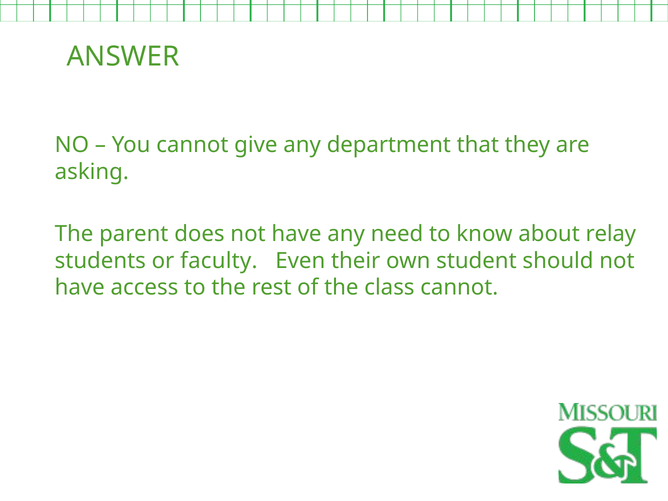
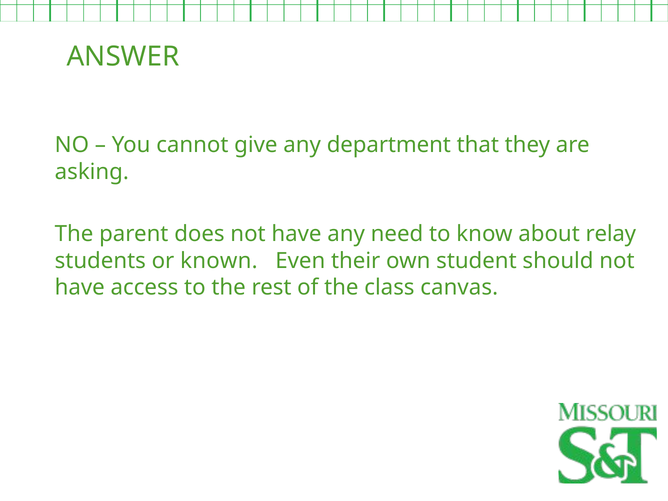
faculty: faculty -> known (219, 261)
class cannot: cannot -> canvas (459, 288)
